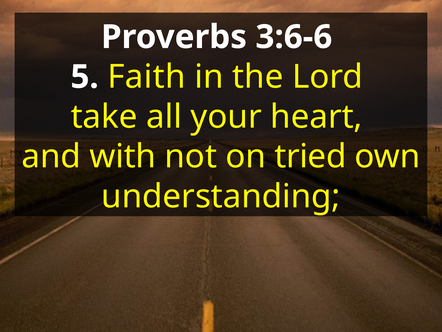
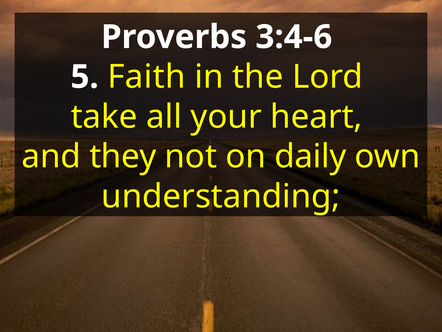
3:6-6: 3:6-6 -> 3:4-6 (294, 37)
with: with -> they (123, 156)
tried: tried -> daily (310, 156)
